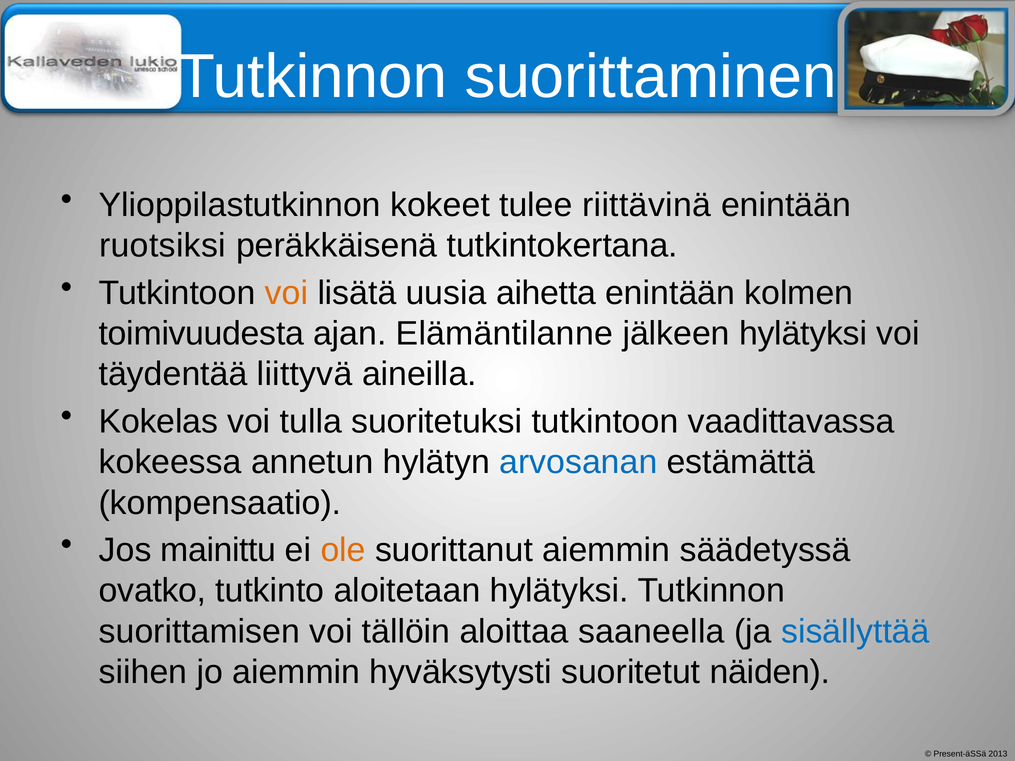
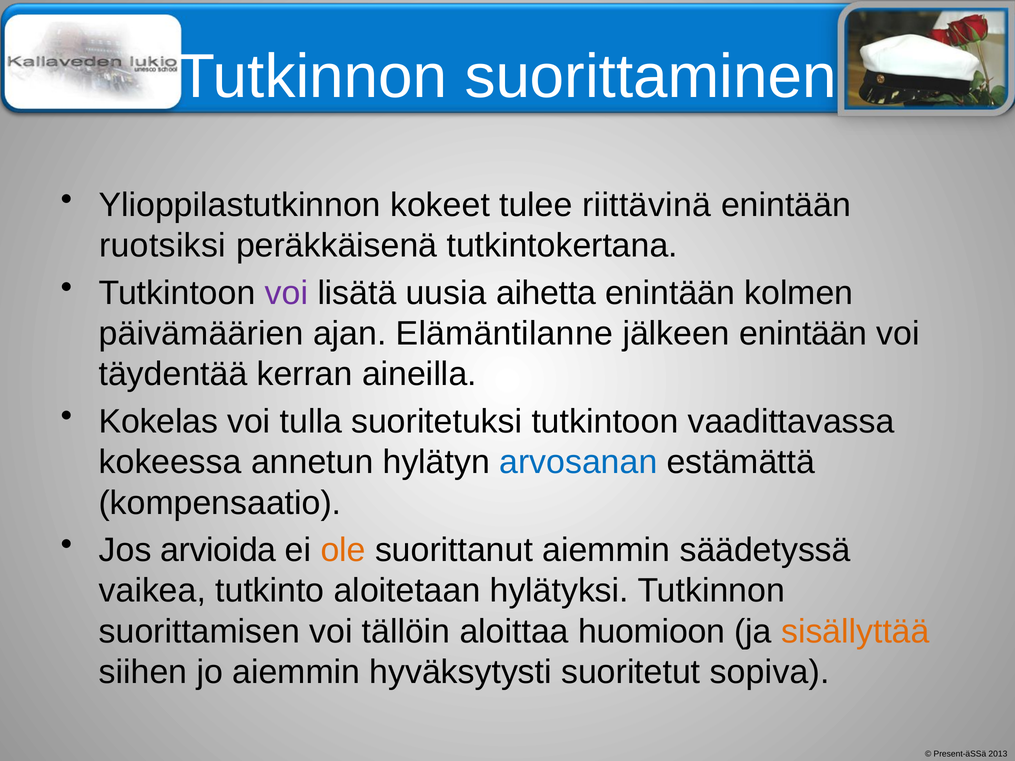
voi colour: orange -> purple (286, 293)
toimivuudesta: toimivuudesta -> päivämäärien (201, 334)
jälkeen hylätyksi: hylätyksi -> enintään (803, 334)
liittyvä: liittyvä -> kerran (305, 374)
mainittu: mainittu -> arvioida (218, 550)
ovatko: ovatko -> vaikea (152, 591)
saaneella: saaneella -> huomioon (652, 632)
sisällyttää colour: blue -> orange (855, 632)
näiden: näiden -> sopiva (770, 672)
